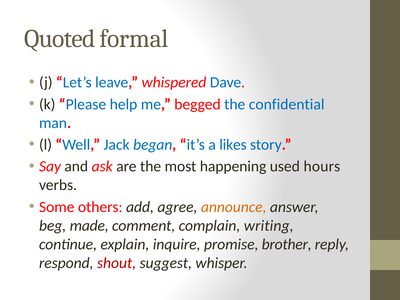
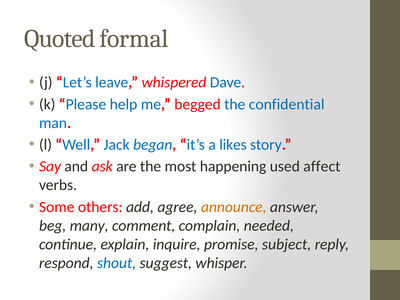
hours: hours -> affect (322, 166)
made: made -> many (89, 226)
writing: writing -> needed (269, 226)
brother: brother -> subject (287, 244)
shout colour: red -> blue (117, 263)
